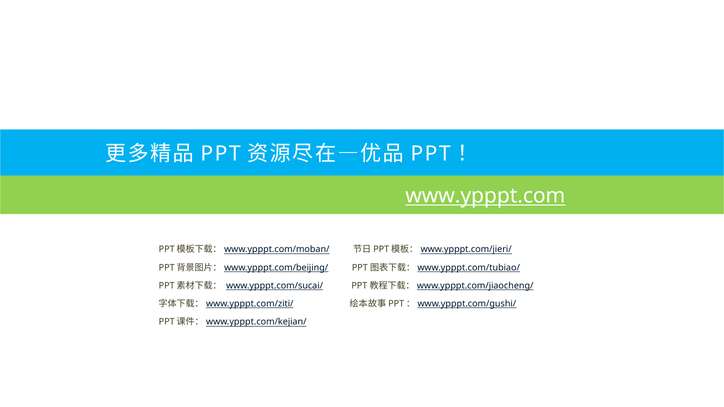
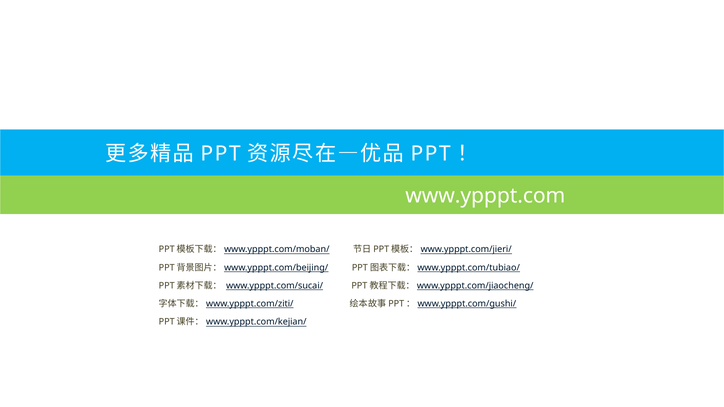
www.ypppt.com underline: present -> none (485, 196)
